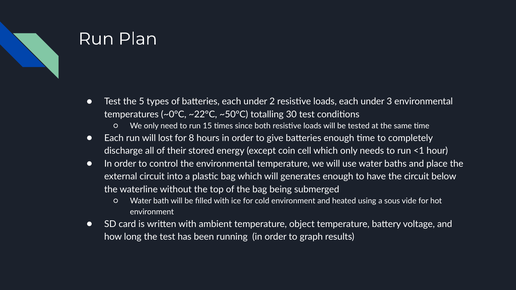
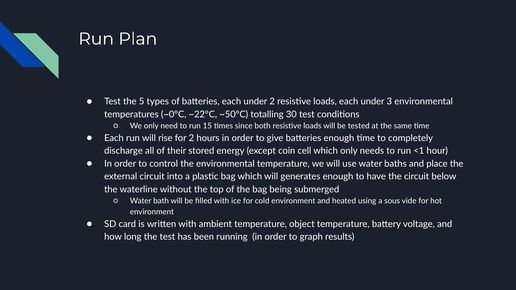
lost: lost -> rise (165, 138)
for 8: 8 -> 2 (191, 138)
